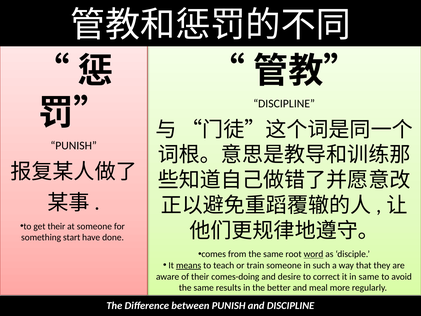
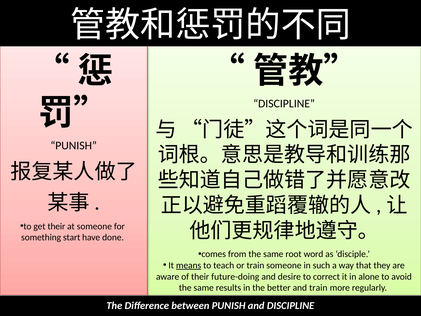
word underline: present -> none (313, 254)
comes-doing: comes-doing -> future-doing (235, 276)
in same: same -> alone (369, 276)
and meal: meal -> train (318, 288)
